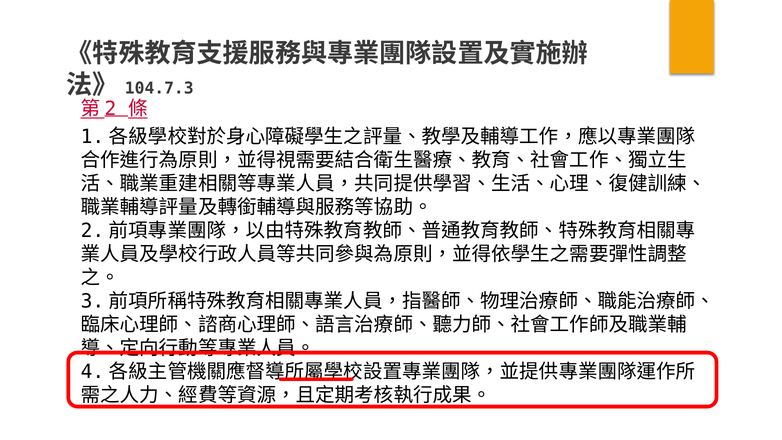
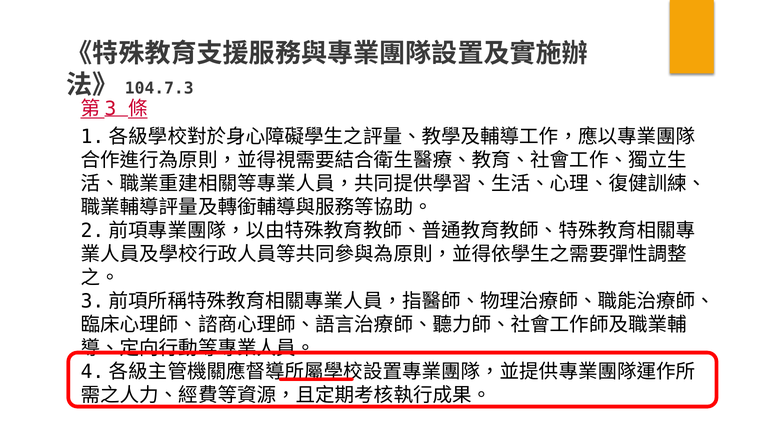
2: 2 -> 3 (110, 109)
